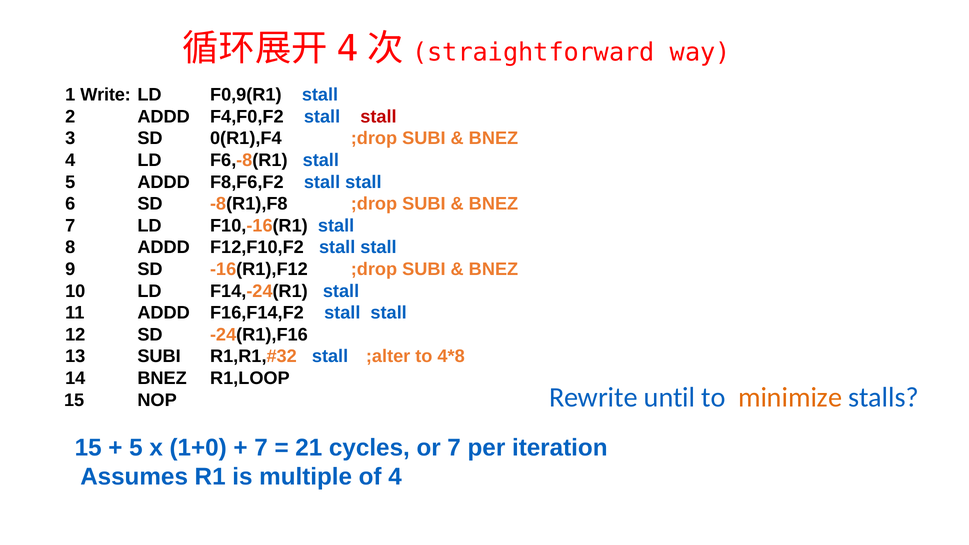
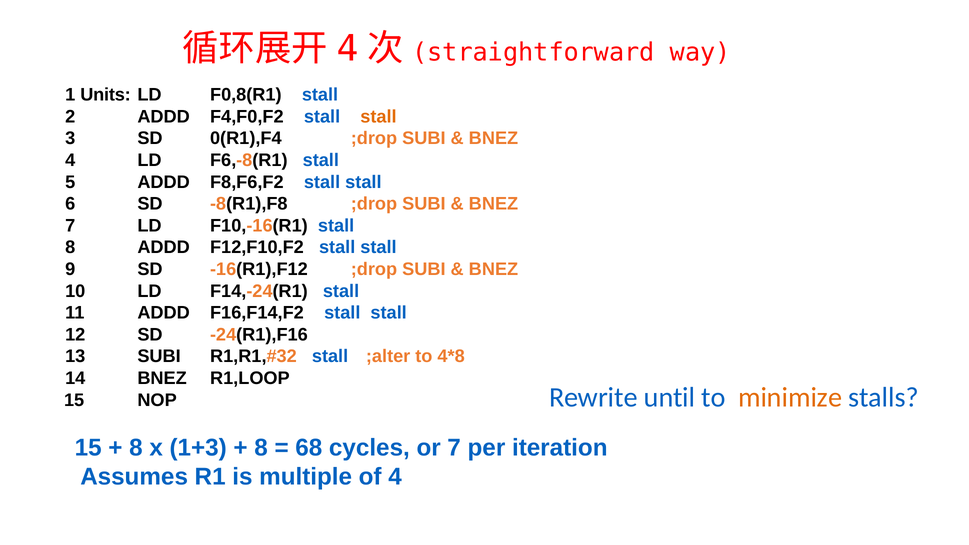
Write: Write -> Units (106, 95)
F0,9(R1: F0,9(R1 -> F0,8(R1 (246, 95)
stall colour: red -> orange (378, 117)
5: 5 -> 8 (136, 448)
1+0: 1+0 -> 1+3 (198, 448)
7: 7 -> 8 (261, 448)
21: 21 -> 68 (309, 448)
